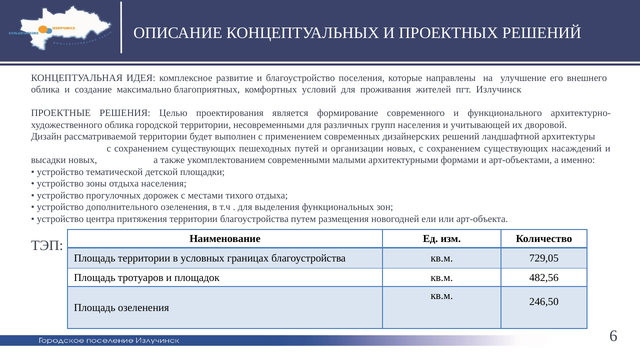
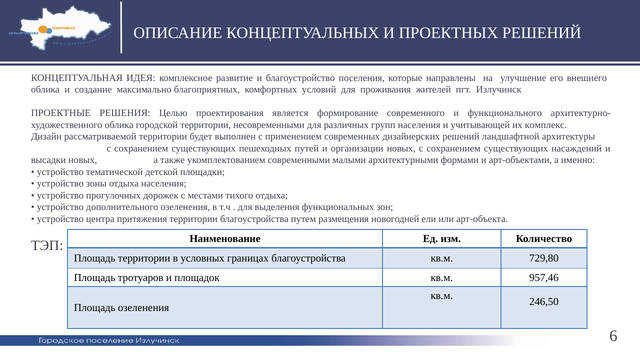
дворовой: дворовой -> комплекс (546, 125)
729,05: 729,05 -> 729,80 (544, 258)
482,56: 482,56 -> 957,46 (544, 278)
